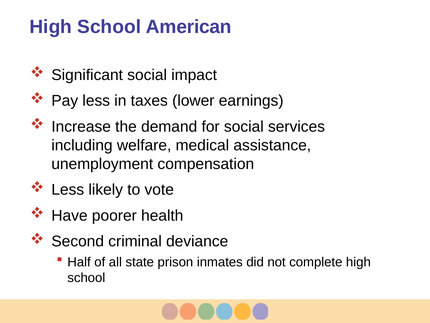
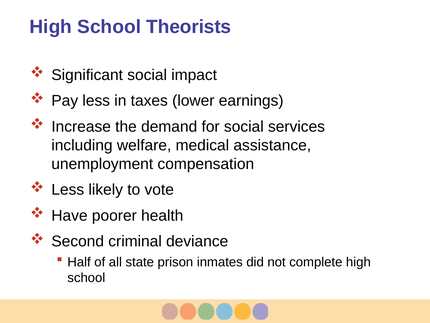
American: American -> Theorists (189, 27)
